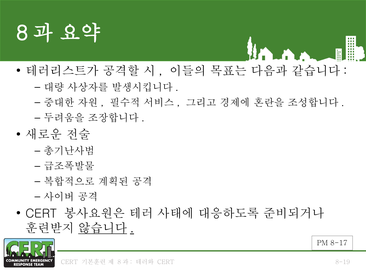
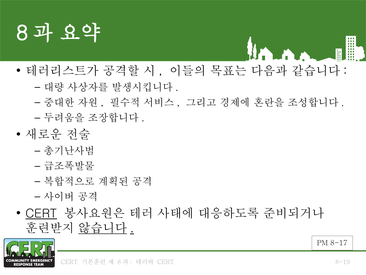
CERT underline: none -> present (41, 213)
